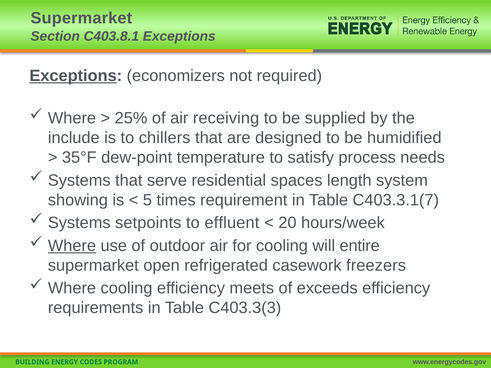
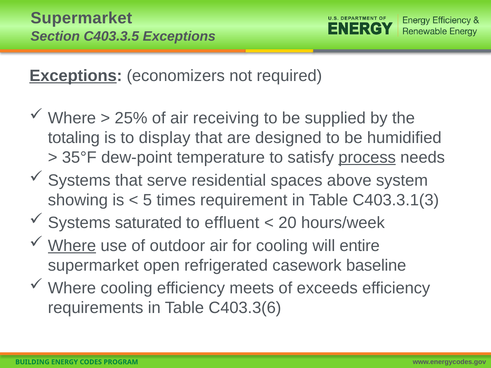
C403.8.1: C403.8.1 -> C403.3.5 (111, 36)
include: include -> totaling (74, 138)
chillers: chillers -> display (165, 138)
process underline: none -> present (367, 158)
length: length -> above (349, 180)
C403.3.1(7: C403.3.1(7 -> C403.3.1(3 (396, 200)
setpoints: setpoints -> saturated (148, 223)
freezers: freezers -> baseline (376, 266)
C403.3(3: C403.3(3 -> C403.3(6 (245, 308)
